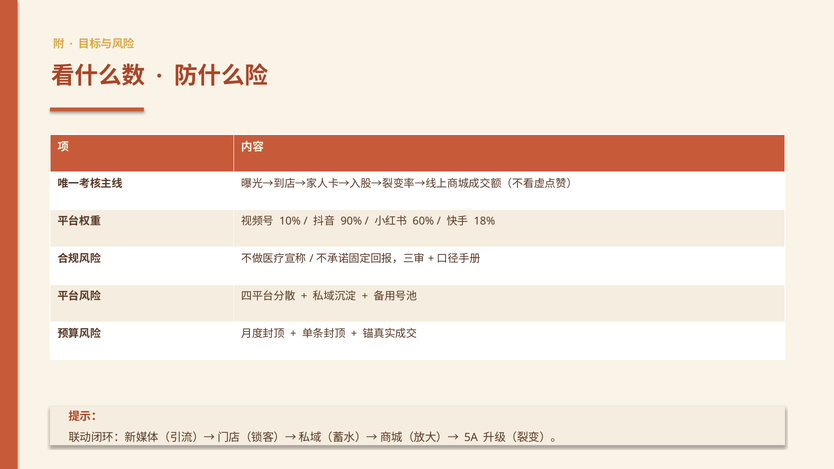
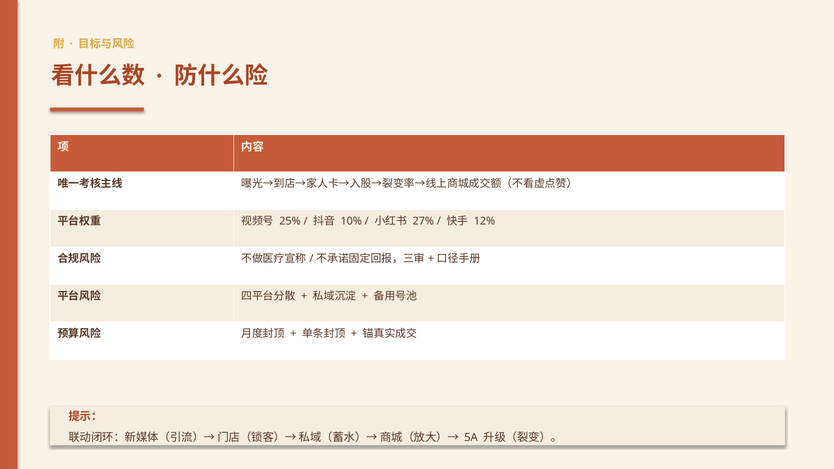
10%: 10% -> 25% (290, 221)
90%: 90% -> 10% (351, 221)
60%: 60% -> 27% (423, 221)
18%: 18% -> 12% (485, 221)
